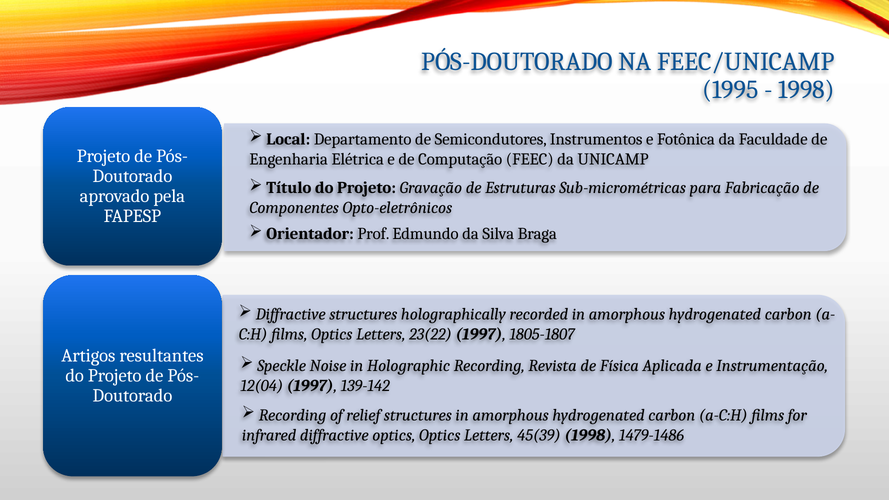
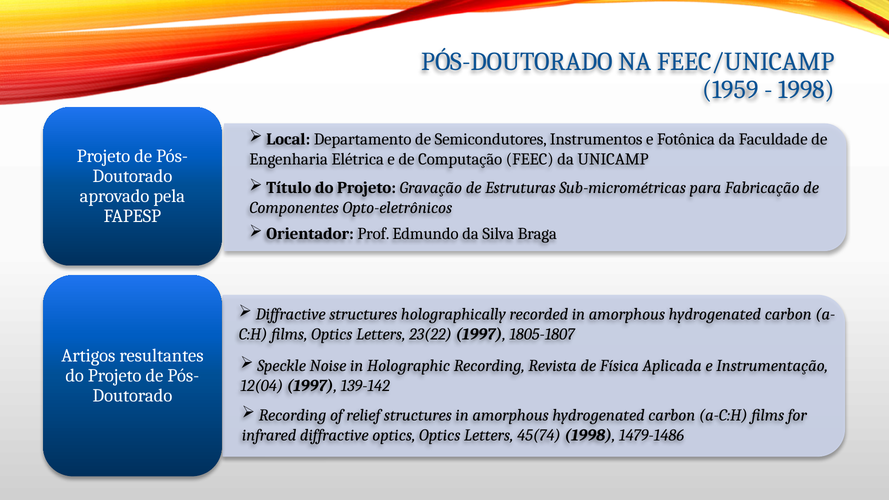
1995: 1995 -> 1959 (730, 89)
45(39: 45(39 -> 45(74 (539, 435)
